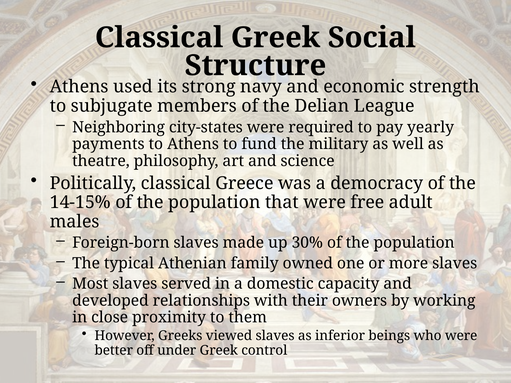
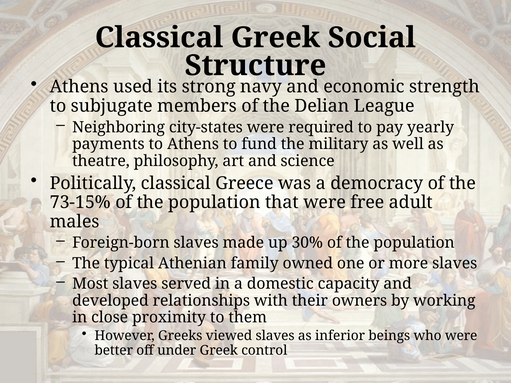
14-15%: 14-15% -> 73-15% (80, 203)
